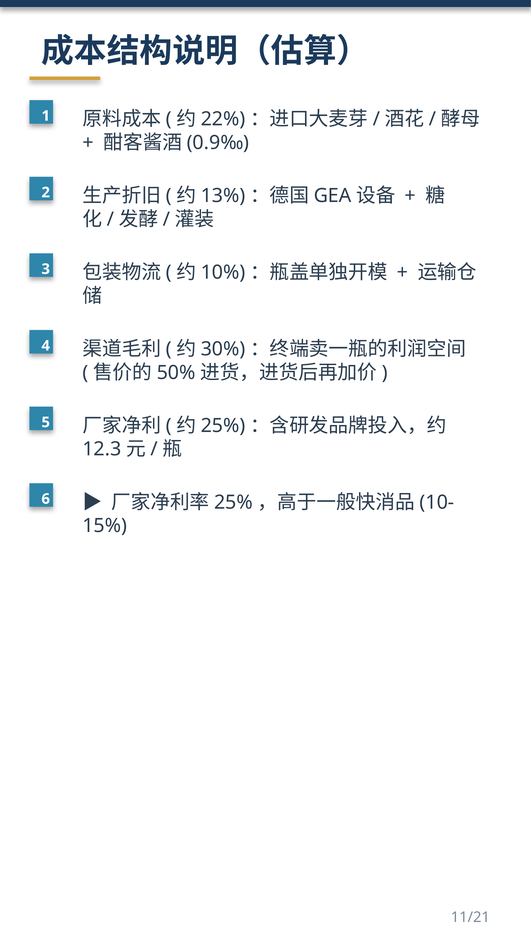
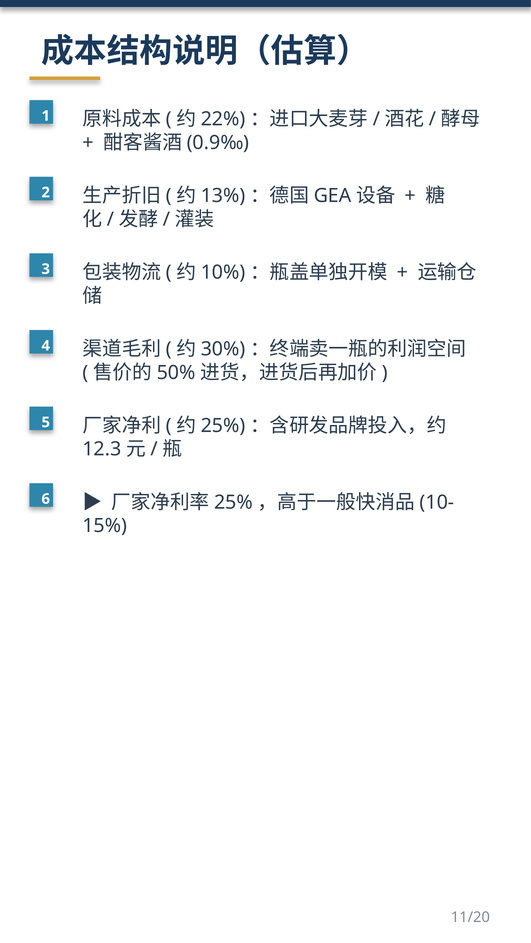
11/21: 11/21 -> 11/20 (470, 918)
